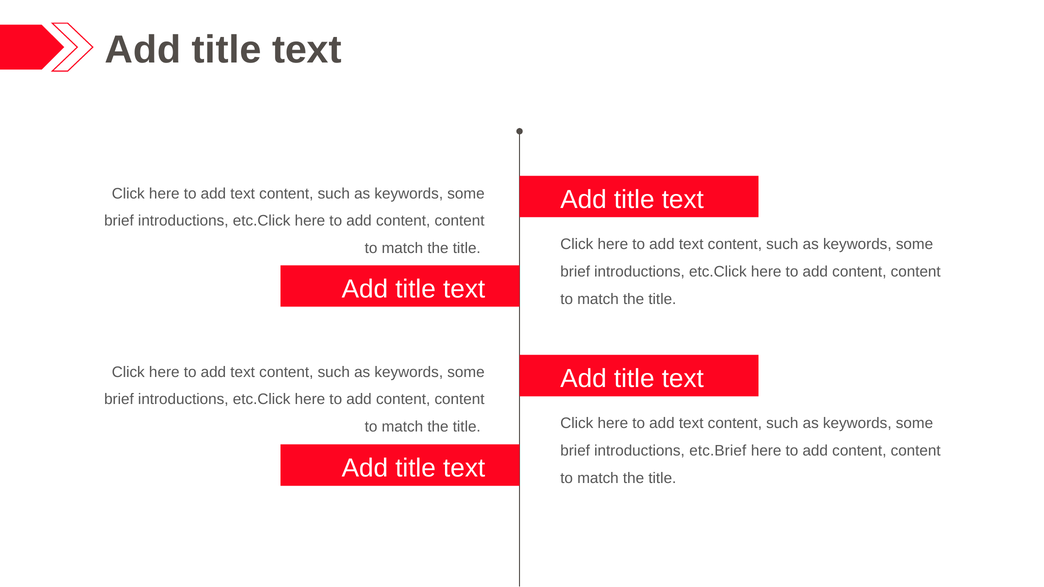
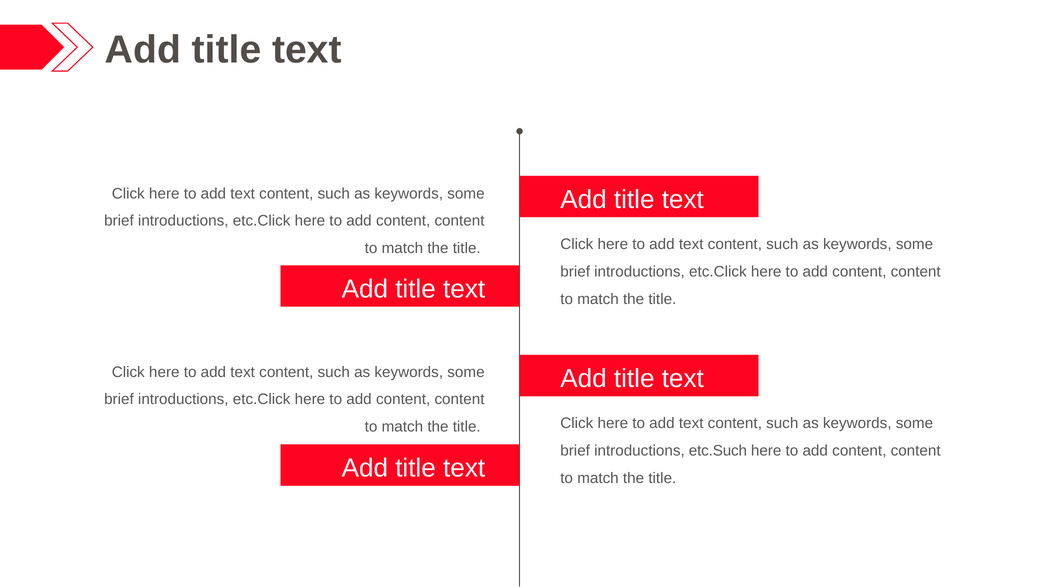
etc.Brief: etc.Brief -> etc.Such (718, 451)
